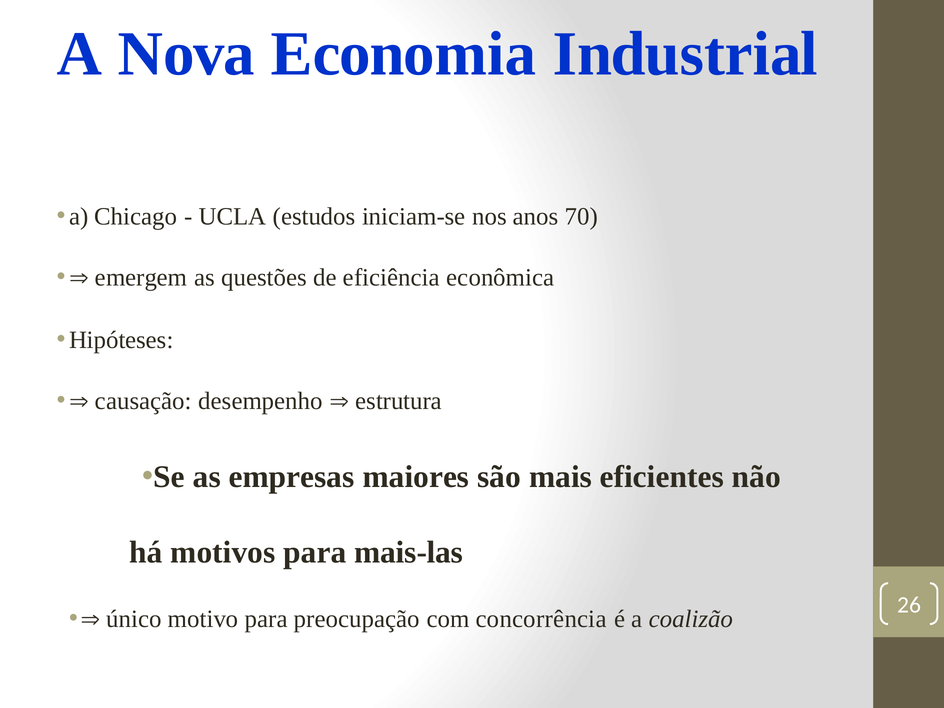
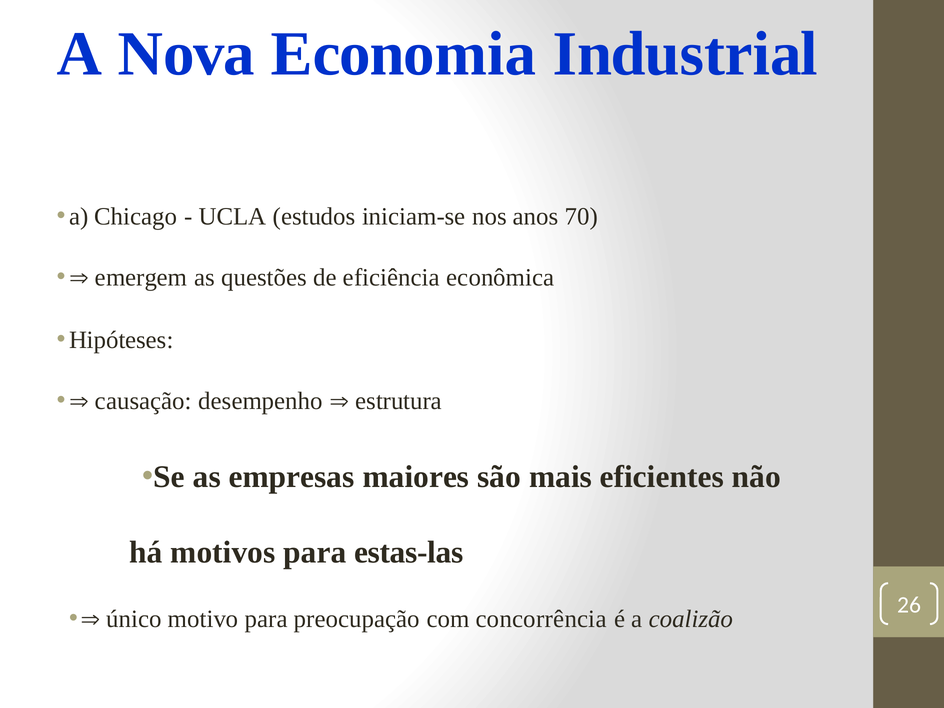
mais-las: mais-las -> estas-las (409, 553)
